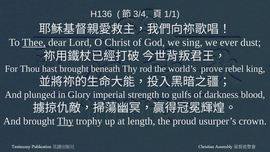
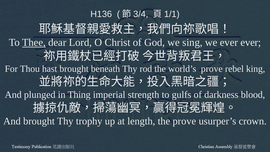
ever dust: dust -> ever (251, 42)
Glory: Glory -> Thing (79, 95)
Thy underline: present -> none (65, 121)
the proud: proud -> prove (184, 121)
